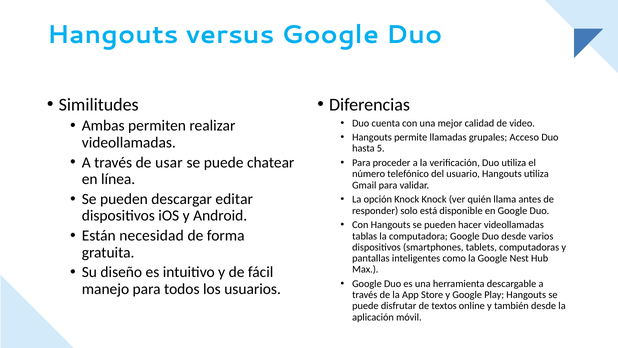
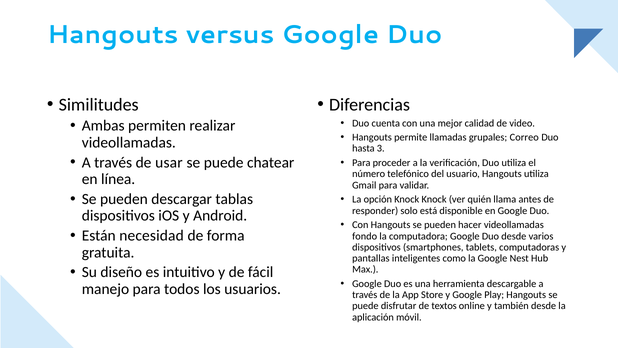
Acceso: Acceso -> Correo (524, 137)
5: 5 -> 3 (381, 148)
editar: editar -> tablas (234, 199)
tablas: tablas -> fondo (365, 236)
